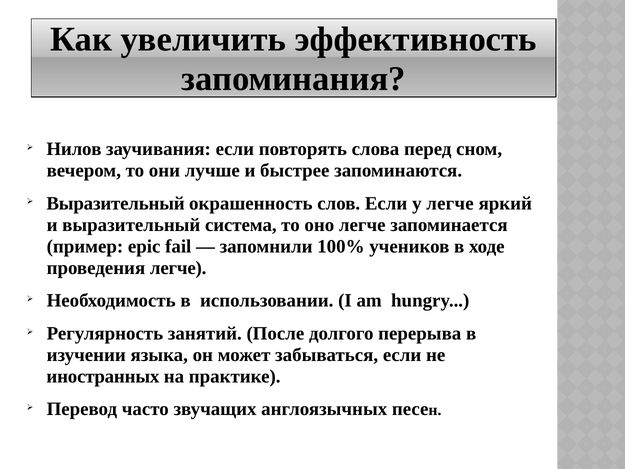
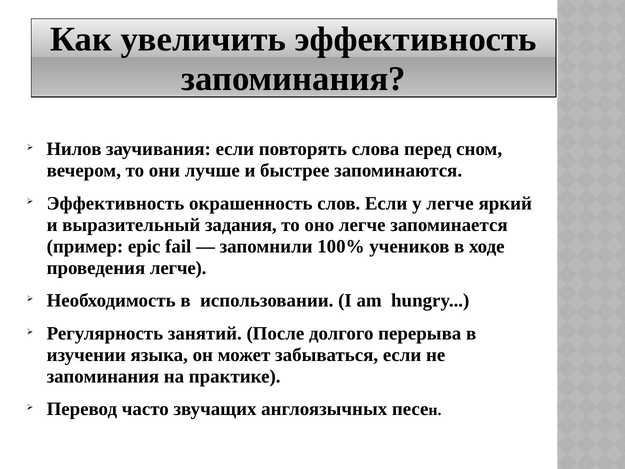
Выразительный: Выразительный -> Эффективность (115, 203)
система: система -> задания (241, 225)
иностранных: иностранных -> запоминания (103, 376)
